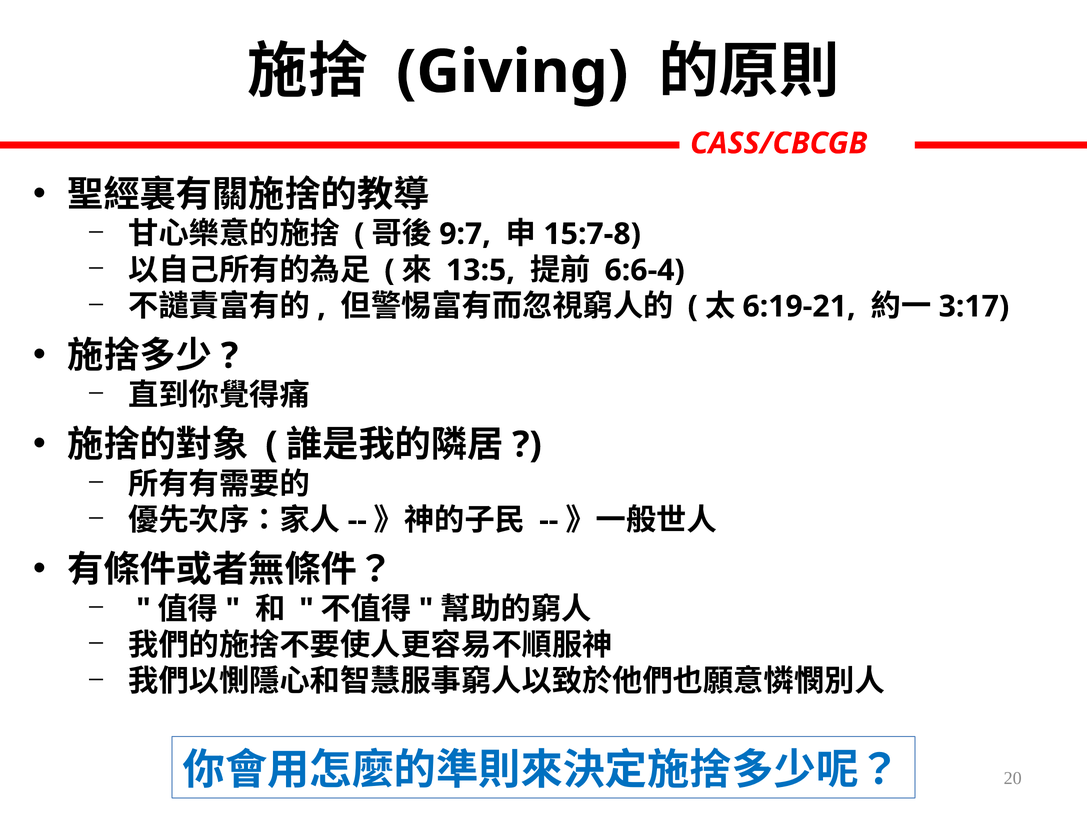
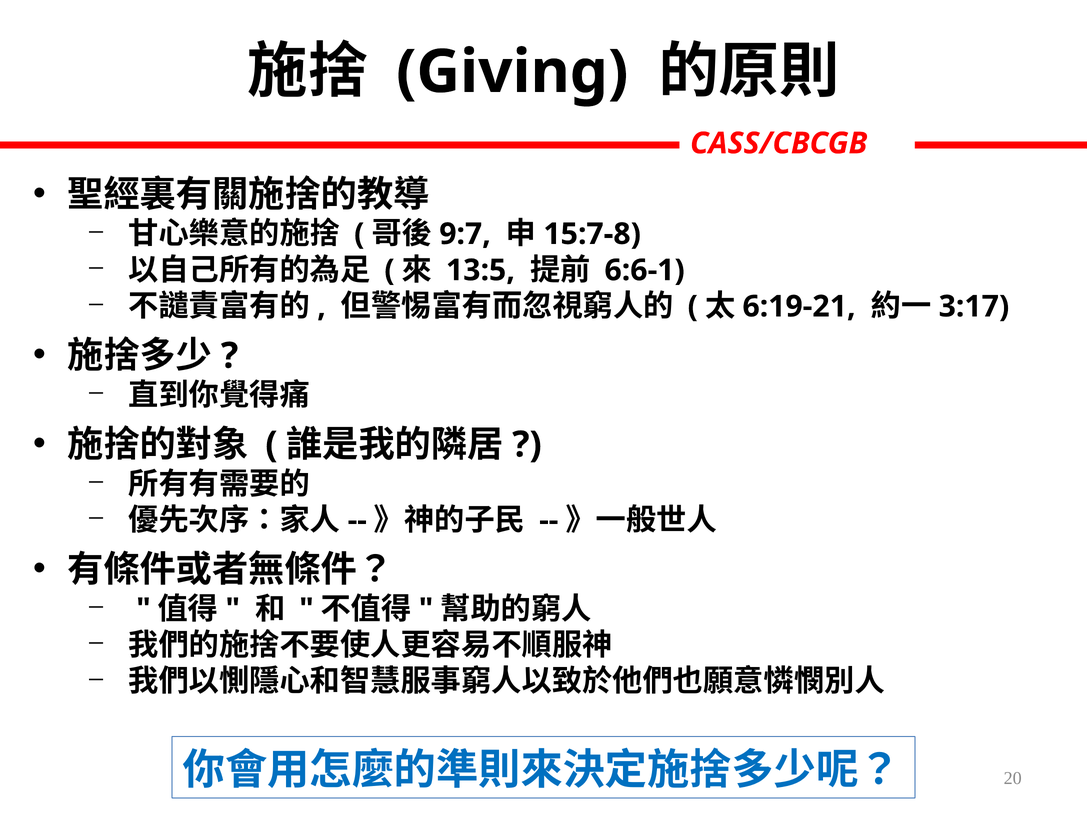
6:6-4: 6:6-4 -> 6:6-1 (645, 270)
